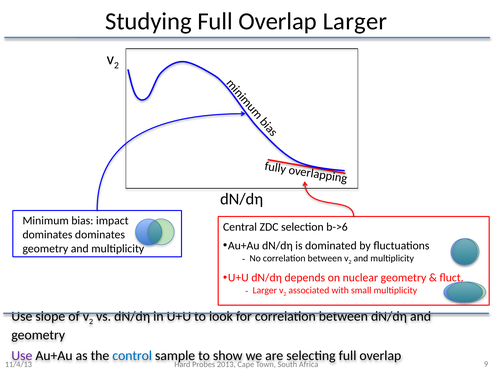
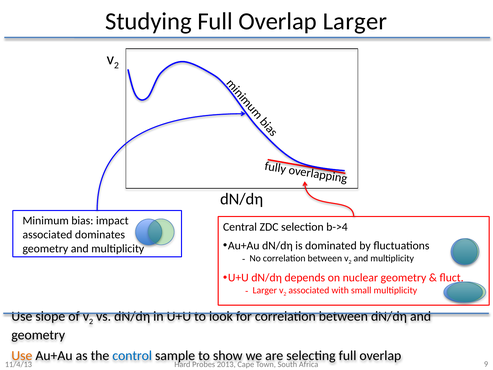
b->6: b->6 -> b->4 (337, 227)
dominates: dominates -> associated (47, 235)
Use colour: purple -> orange (22, 355)
